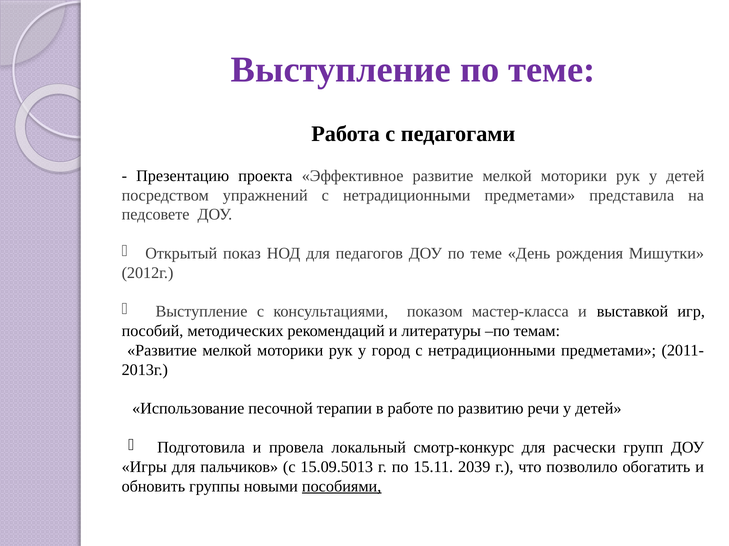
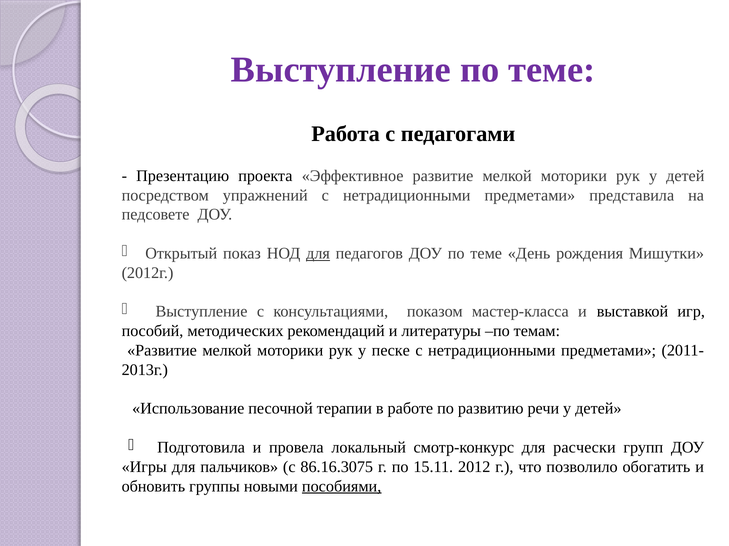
для underline: none -> present (318, 254)
город: город -> песке (391, 351)
15.09.5013: 15.09.5013 -> 86.16.3075 (337, 467)
2039: 2039 -> 2012 (474, 467)
